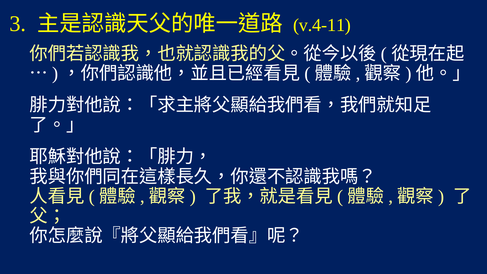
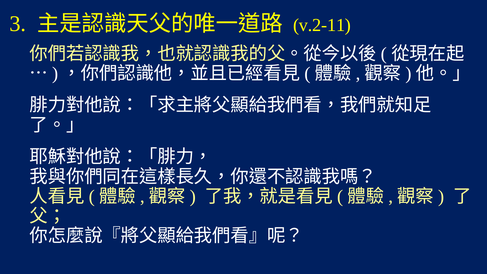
v.4-11: v.4-11 -> v.2-11 (322, 25)
